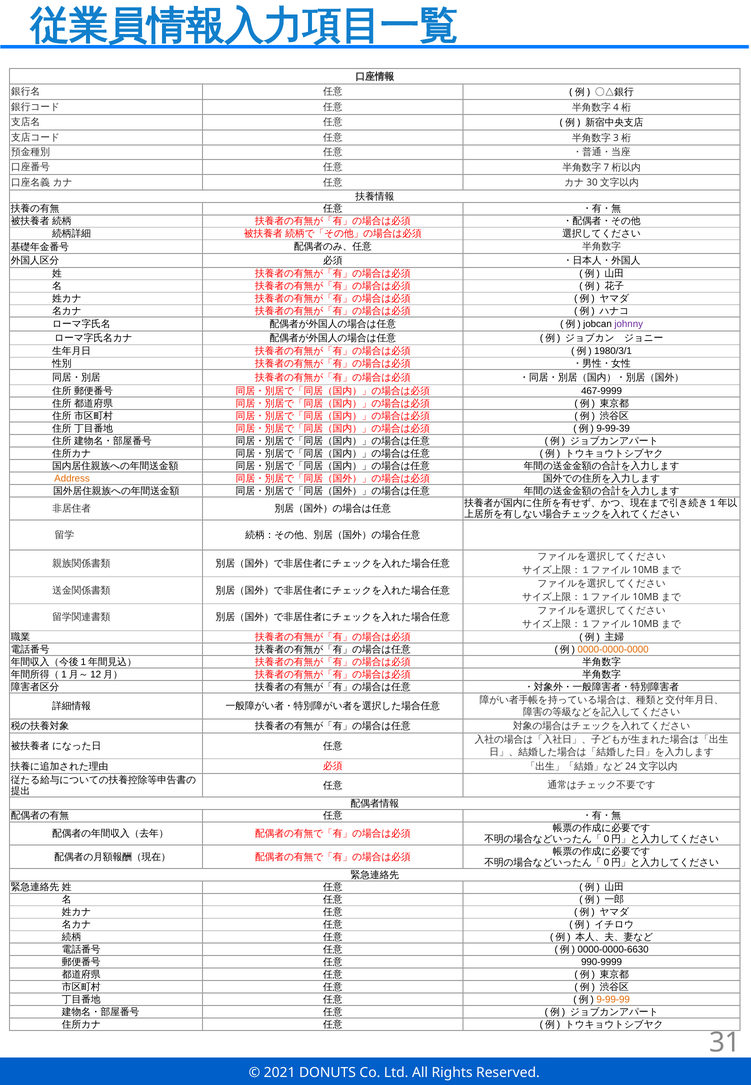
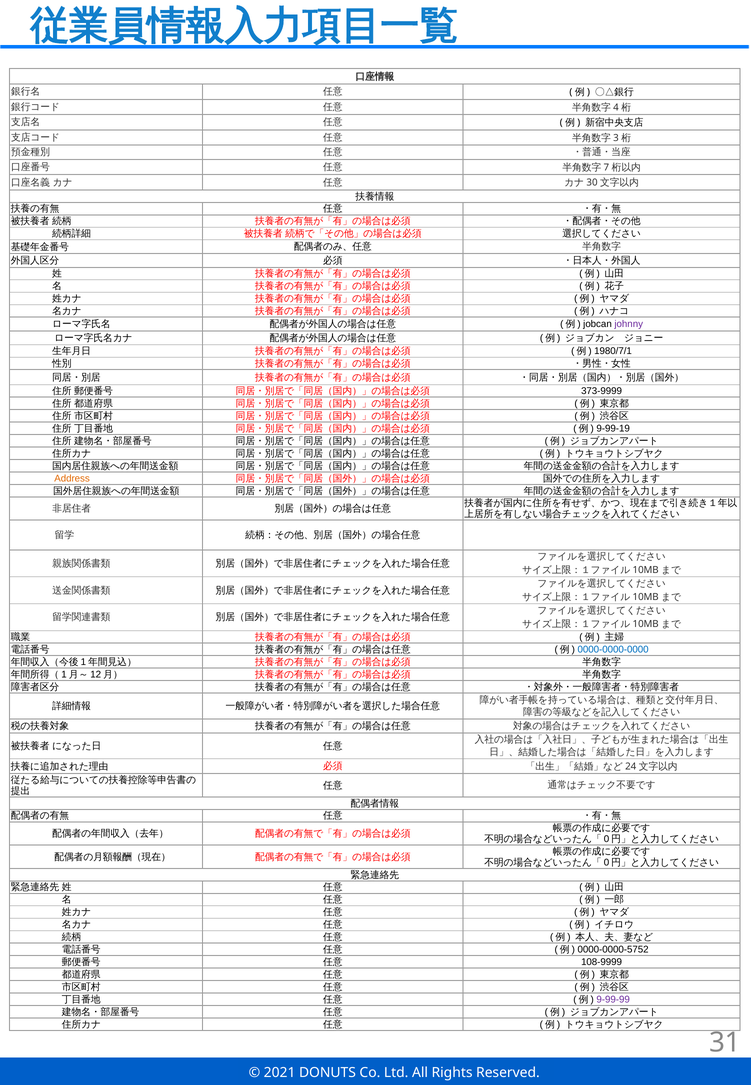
1980/3/1: 1980/3/1 -> 1980/7/1 (613, 351)
467-9999: 467-9999 -> 373-9999 (602, 391)
9-99-39: 9-99-39 -> 9-99-19 (613, 428)
0000-0000-0000 colour: orange -> blue (613, 649)
0000-0000-6630: 0000-0000-6630 -> 0000-0000-5752 (613, 949)
990-9999: 990-9999 -> 108-9999 (602, 962)
9-99-99 colour: orange -> purple (613, 999)
